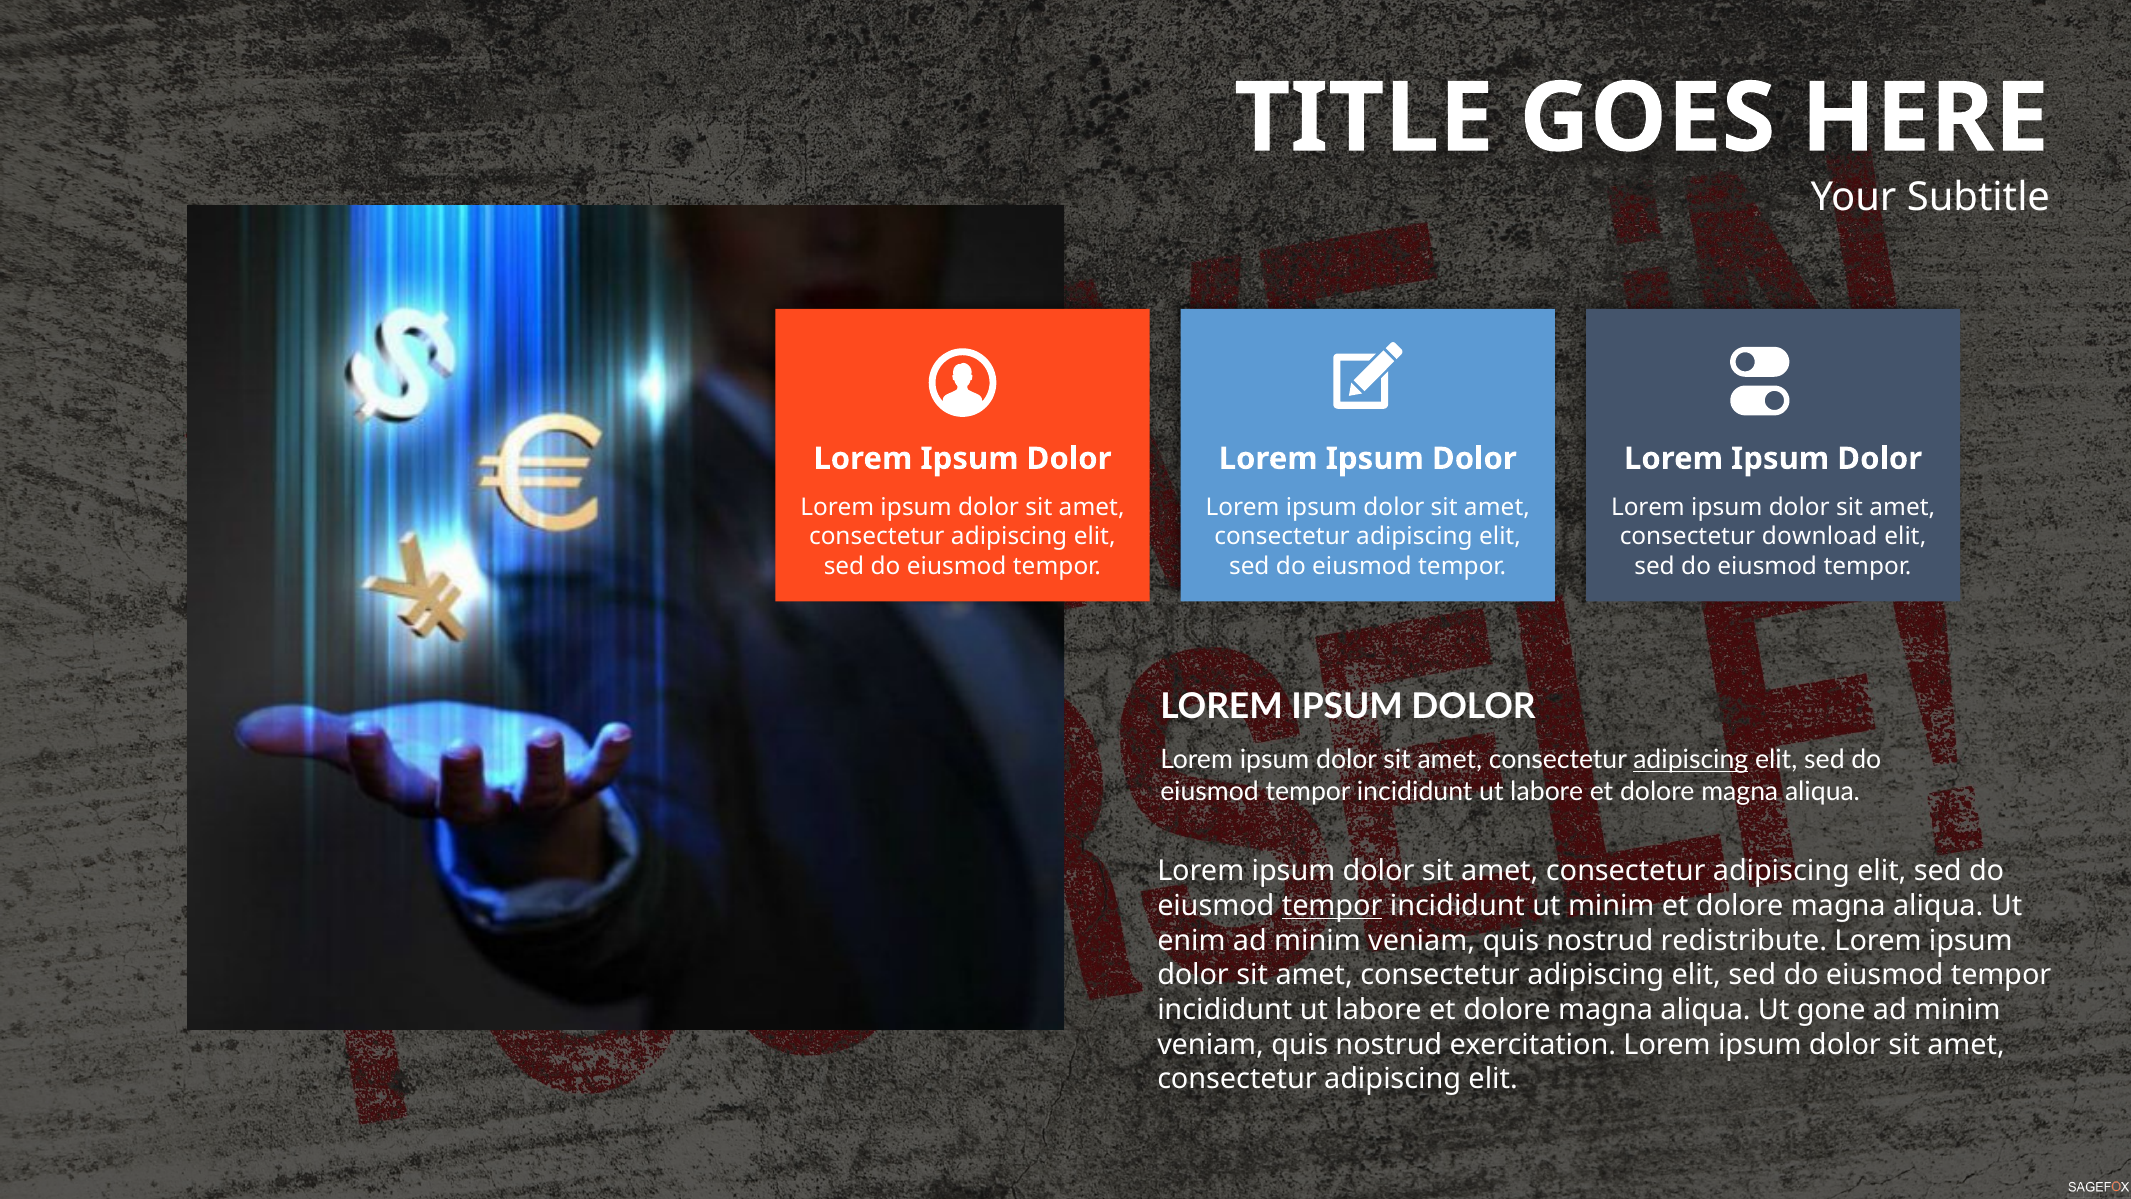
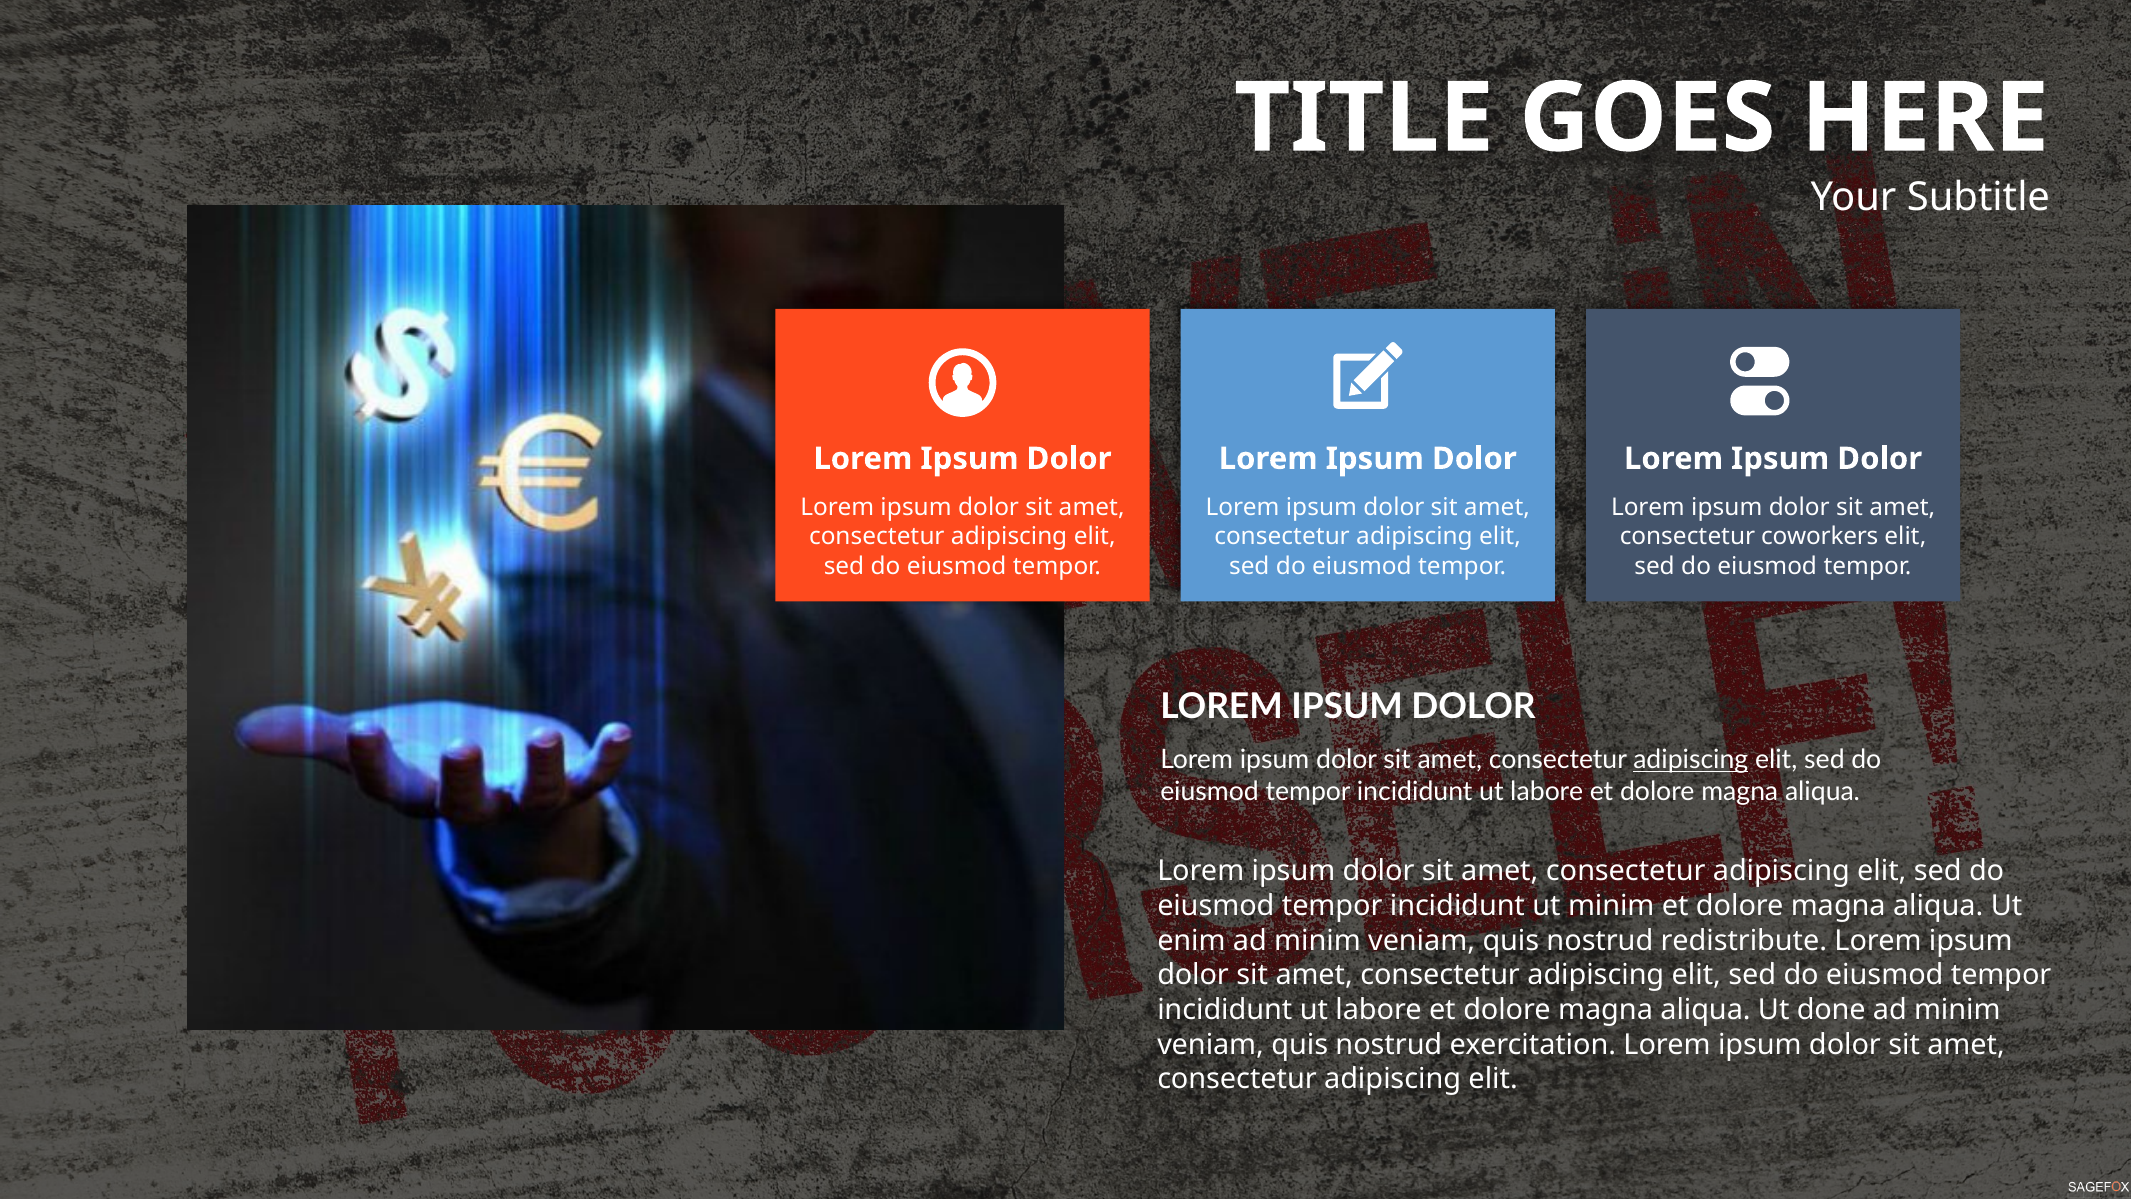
download: download -> coworkers (1820, 537)
tempor underline: present -> none (1332, 906)
gone: gone -> done (1831, 1010)
